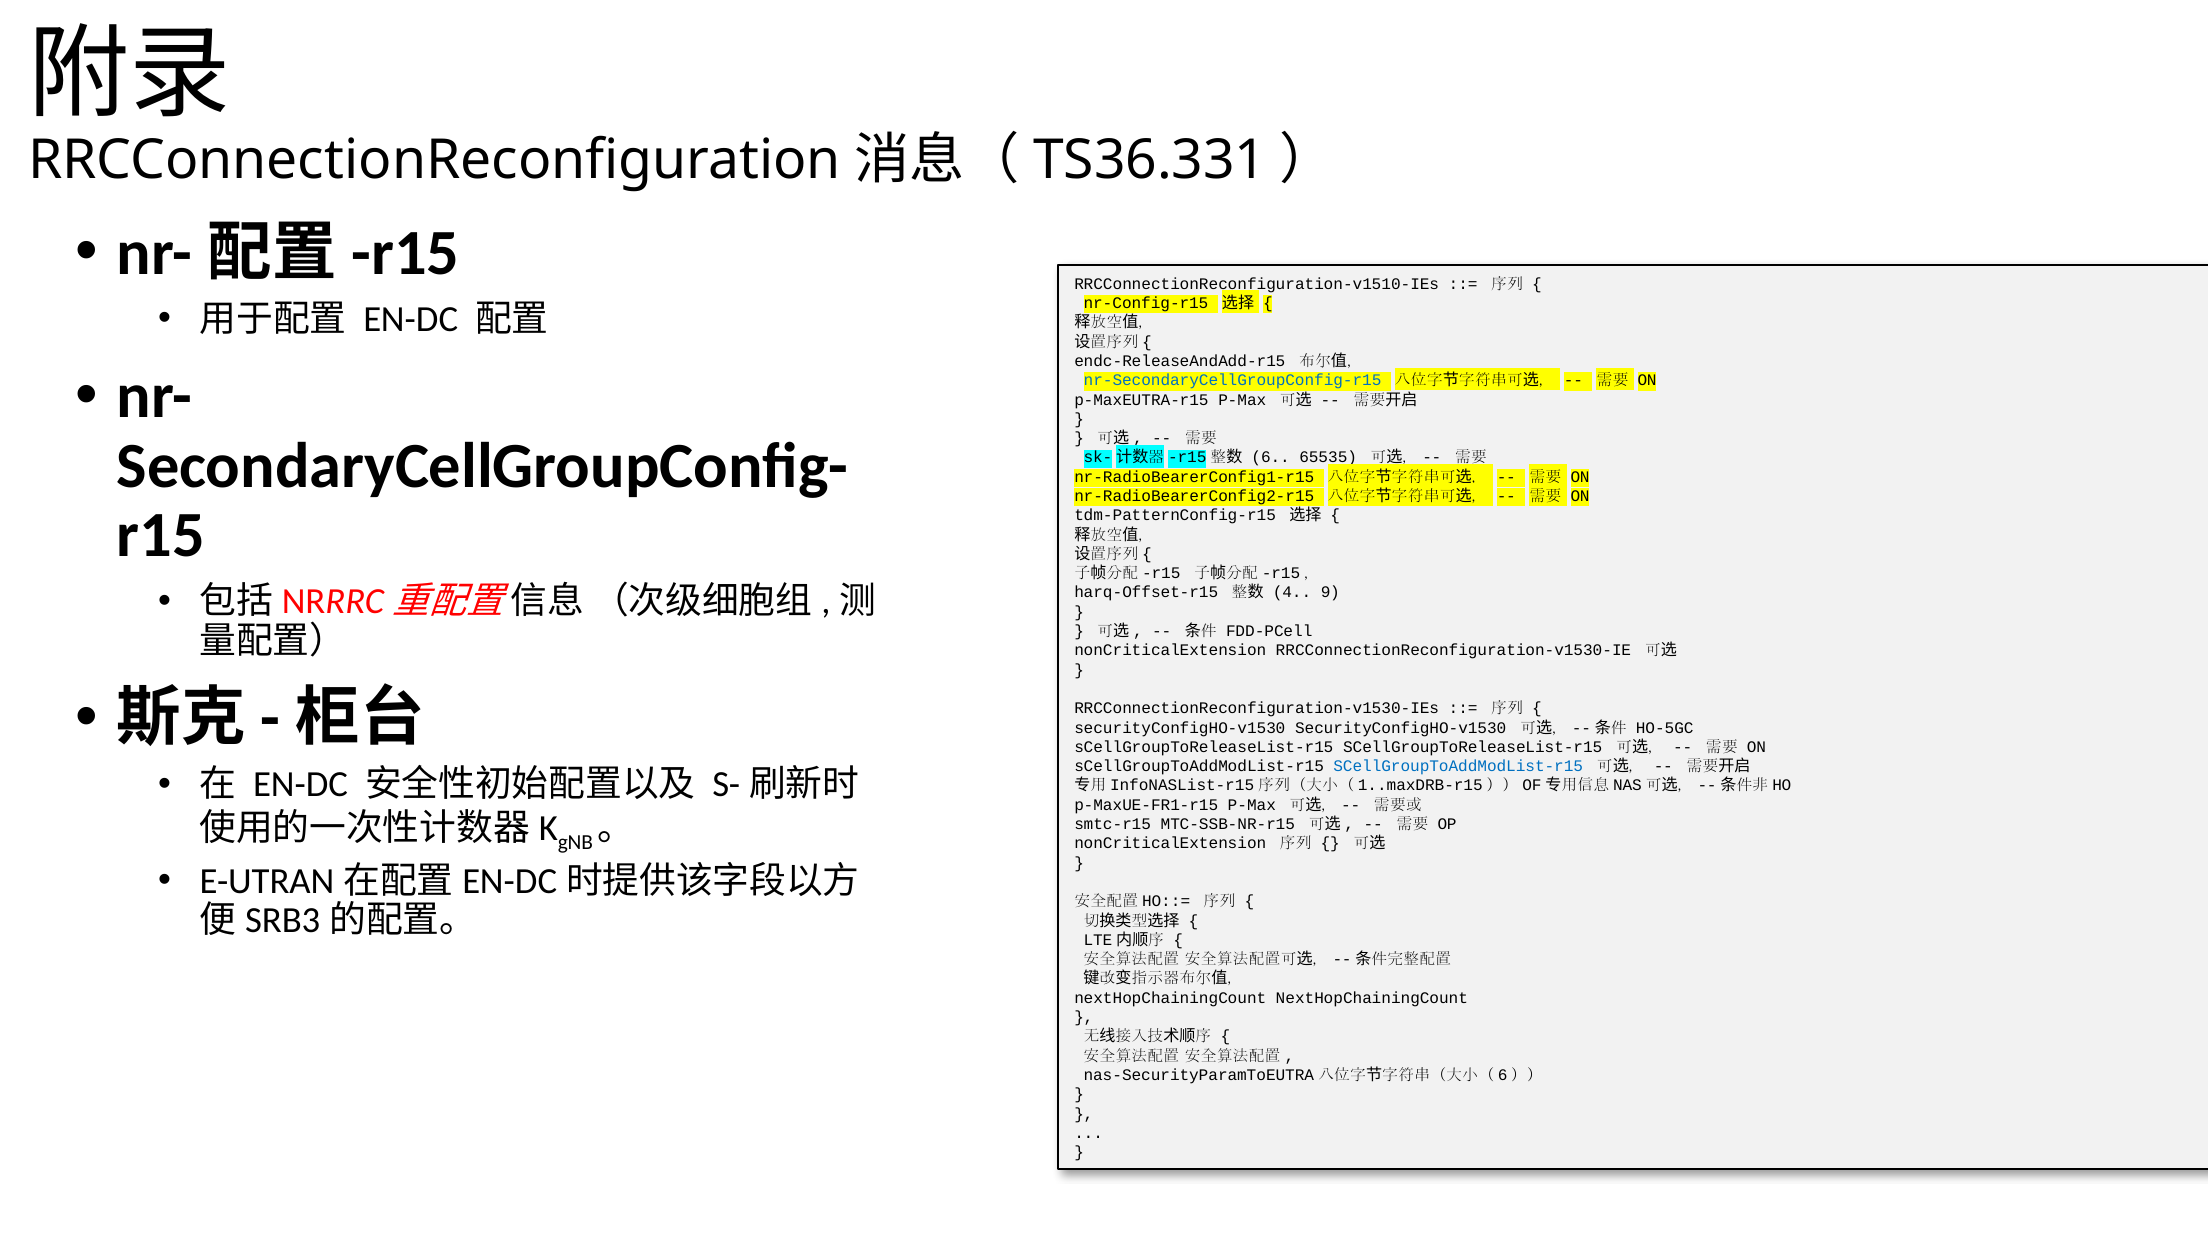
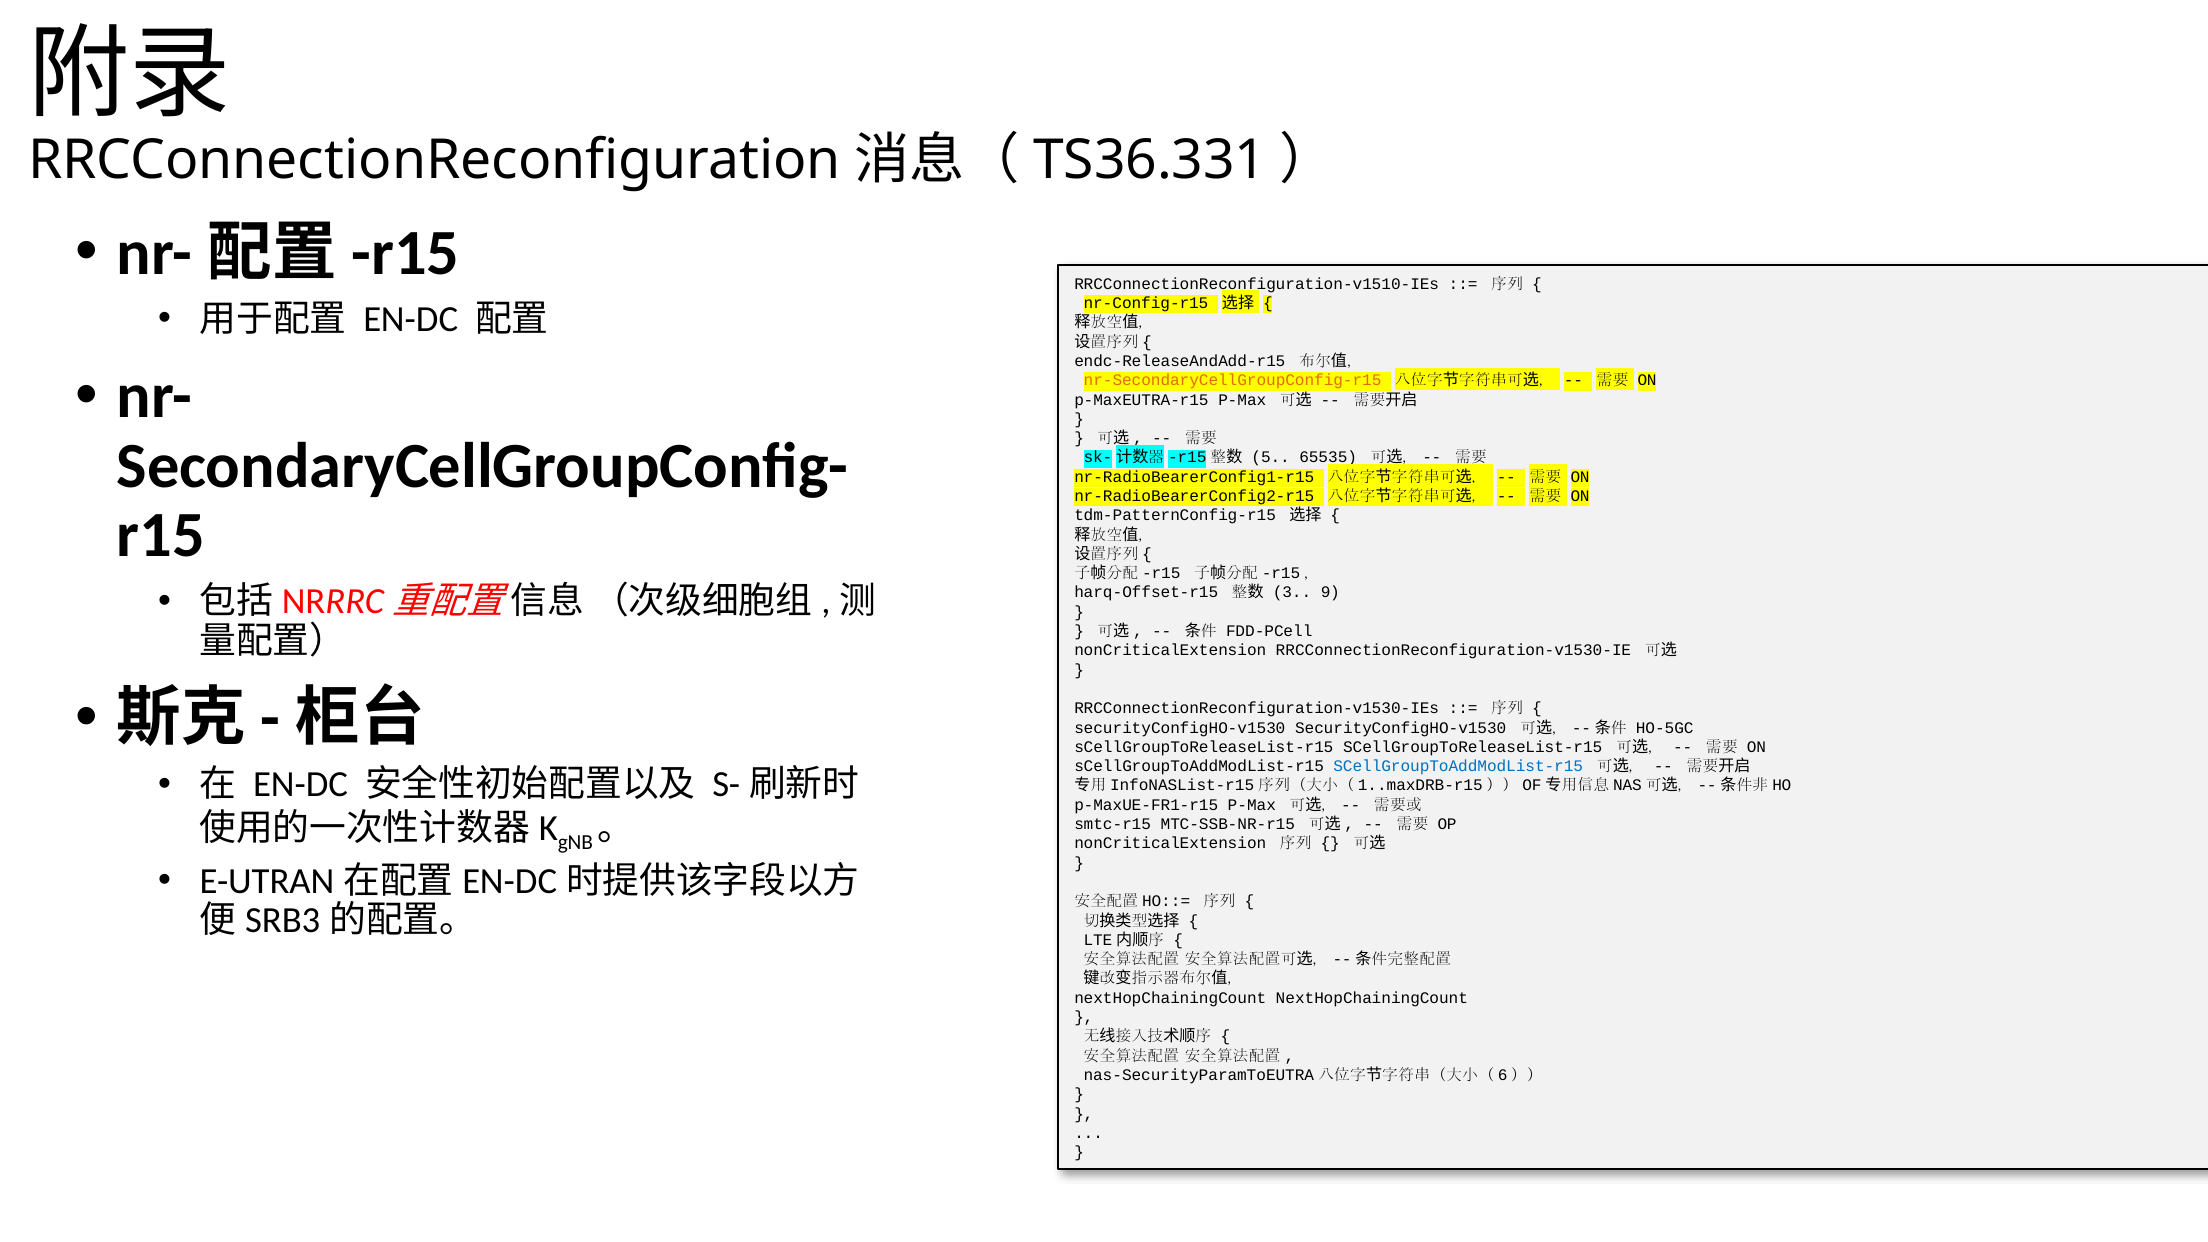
nr-SecondaryCellGroupConfig-r15 colour: blue -> orange (1233, 380)
6: 6 -> 5 (1271, 458)
4: 4 -> 3 (1292, 593)
